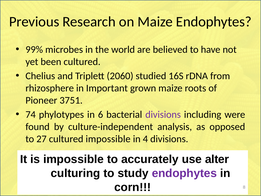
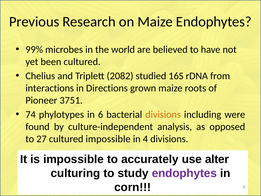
2060: 2060 -> 2082 (120, 76)
rhizosphere: rhizosphere -> interactions (50, 88)
Important: Important -> Directions (107, 88)
divisions colour: purple -> orange (163, 114)
